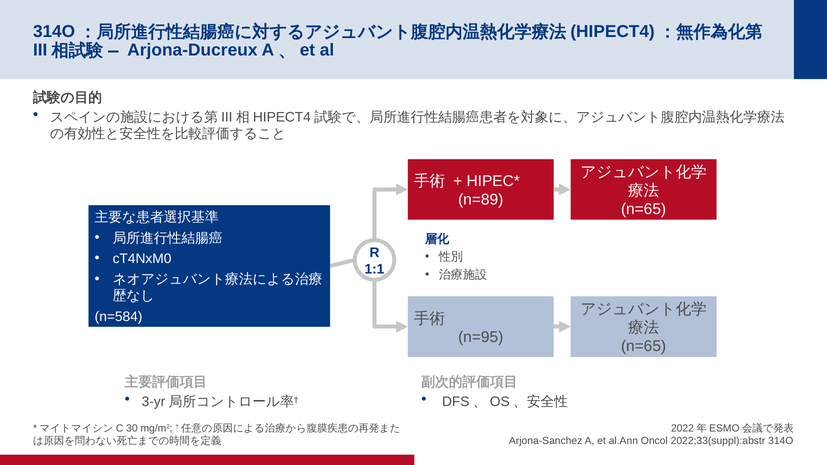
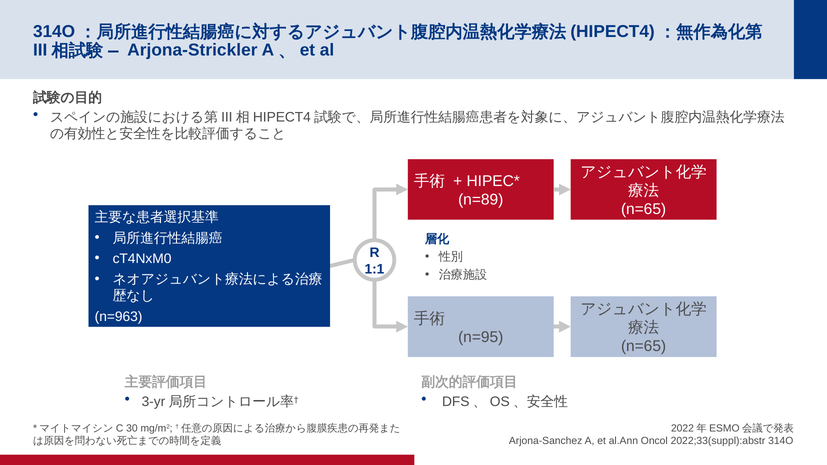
Arjona-Ducreux: Arjona-Ducreux -> Arjona-Strickler (192, 50)
n=584: n=584 -> n=963 (119, 317)
